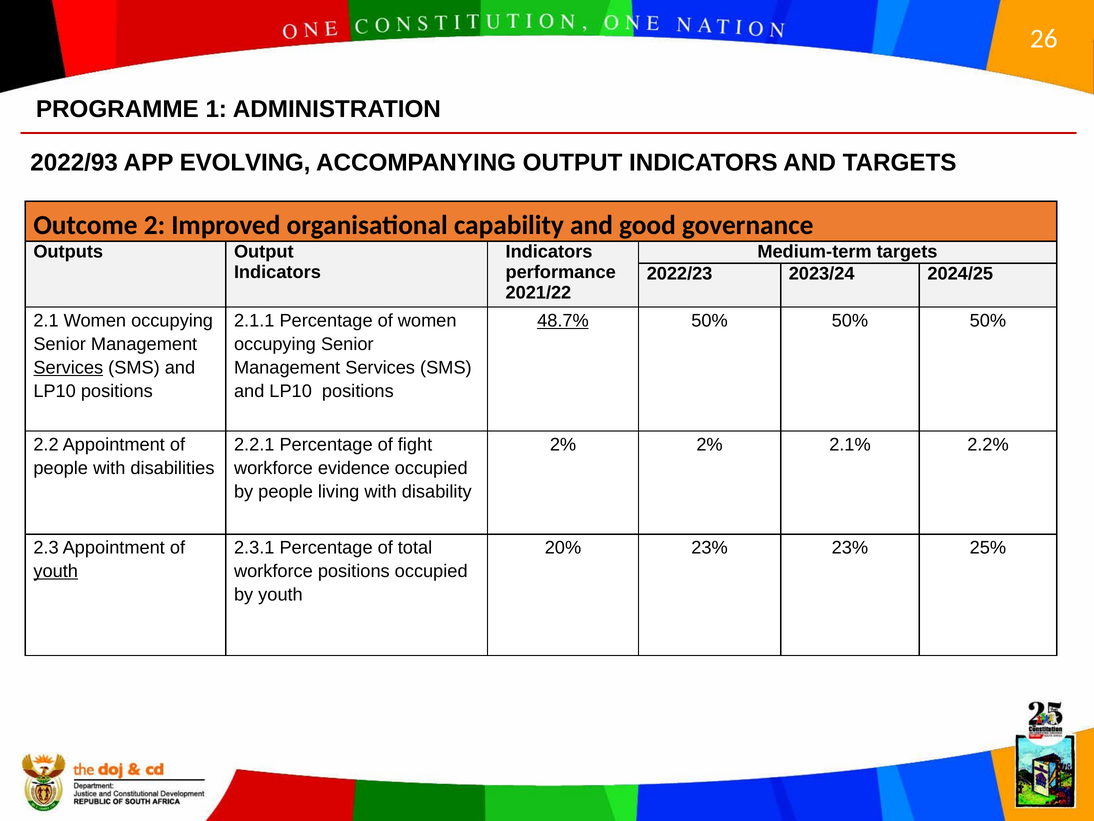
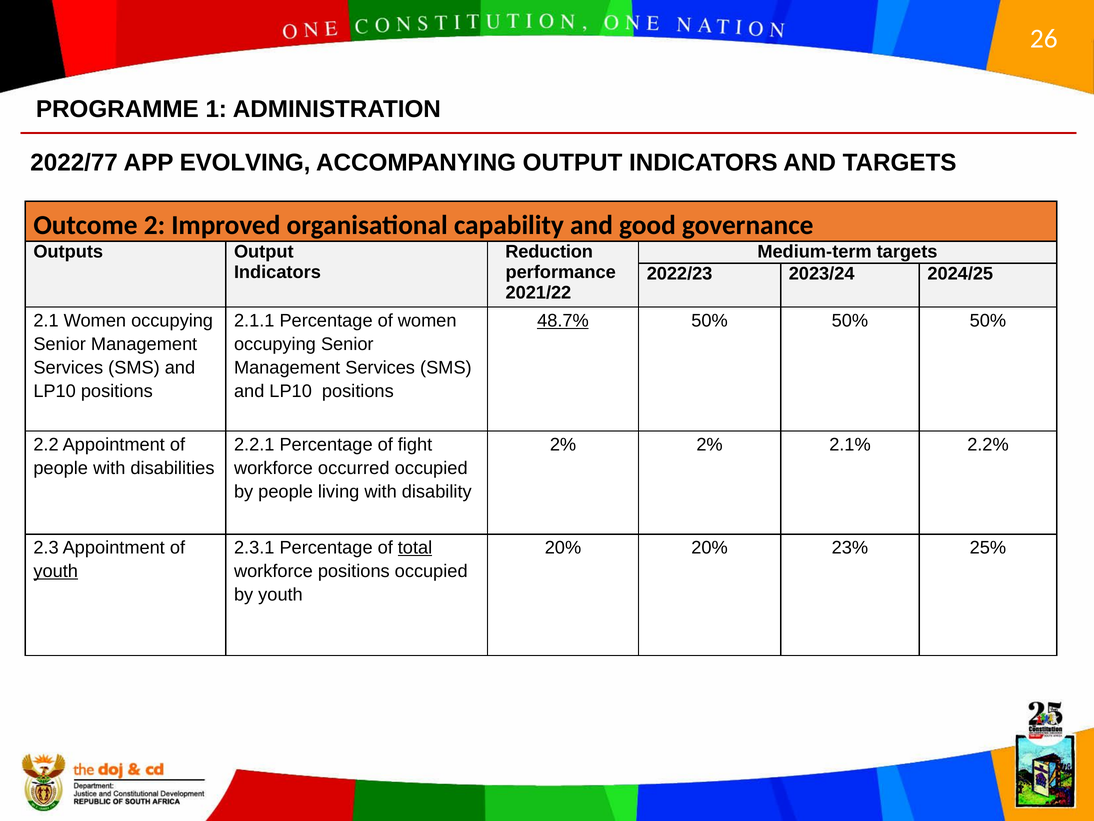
2022/93: 2022/93 -> 2022/77 (74, 163)
Indicators: Indicators -> Reduction (549, 252)
Services underline: present -> none (68, 367)
evidence: evidence -> occurred (354, 468)
total underline: none -> present (415, 547)
20% 23%: 23% -> 20% (710, 547)
